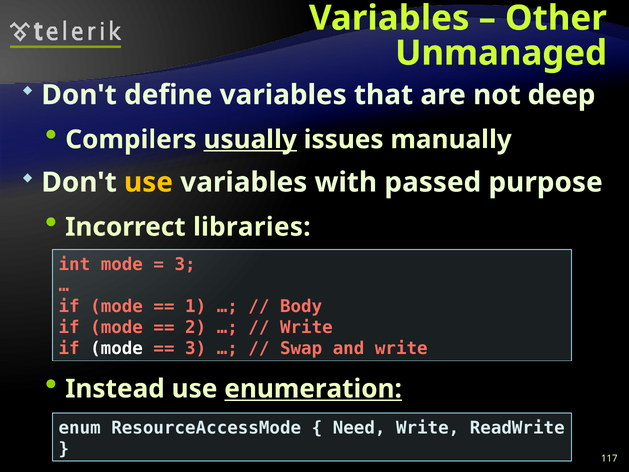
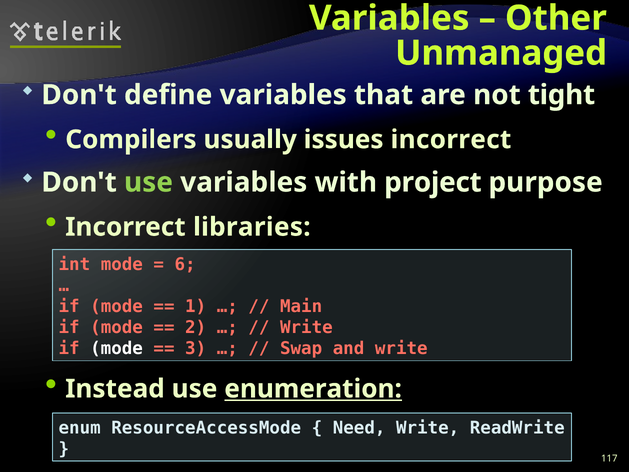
deep: deep -> tight (561, 95)
usually underline: present -> none (250, 139)
issues manually: manually -> incorrect (451, 139)
use colour: yellow -> light green (148, 182)
passed: passed -> project (433, 182)
3: 3 -> 6 (185, 264)
Body: Body -> Main (301, 306)
